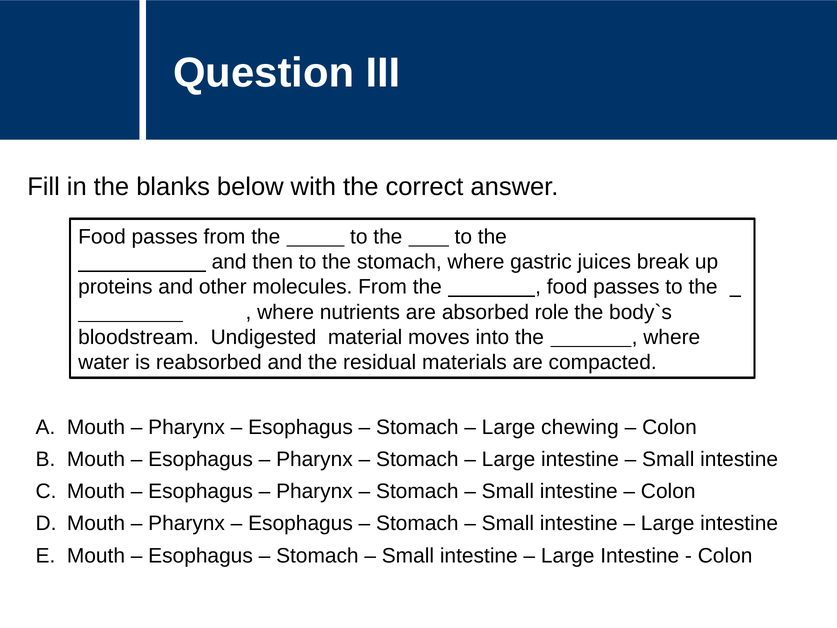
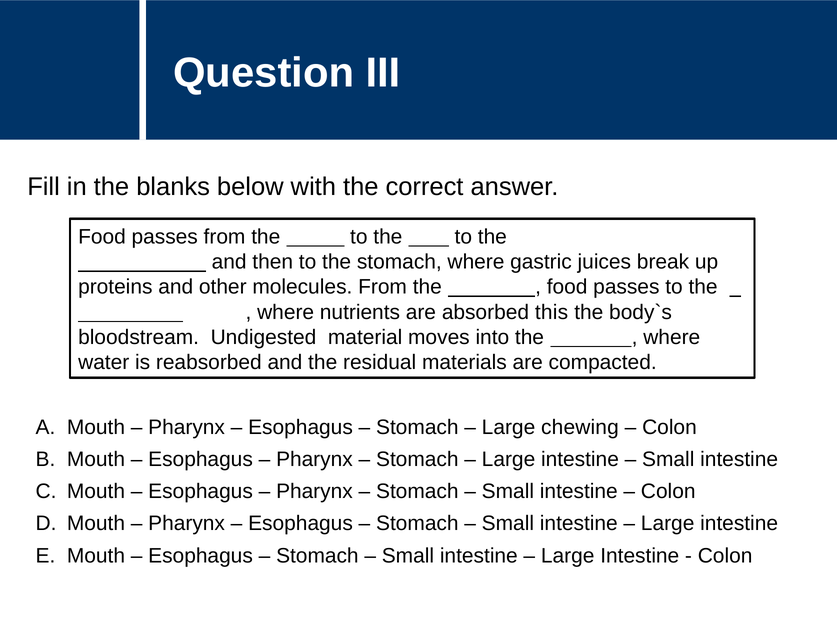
role: role -> this (552, 312)
